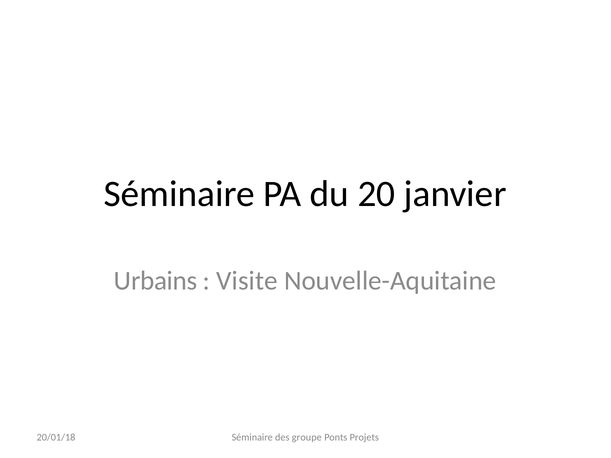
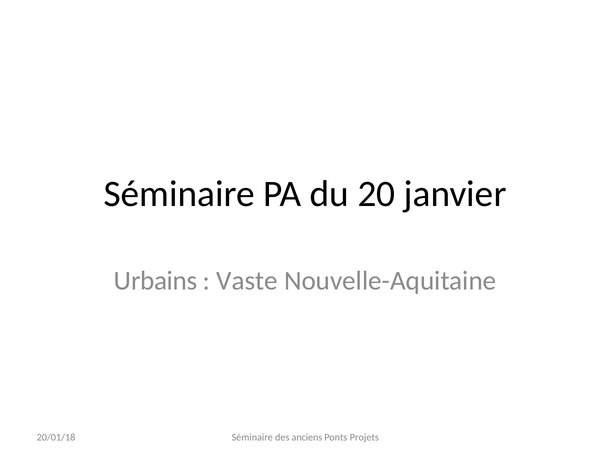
Visite: Visite -> Vaste (247, 281)
groupe: groupe -> anciens (307, 438)
